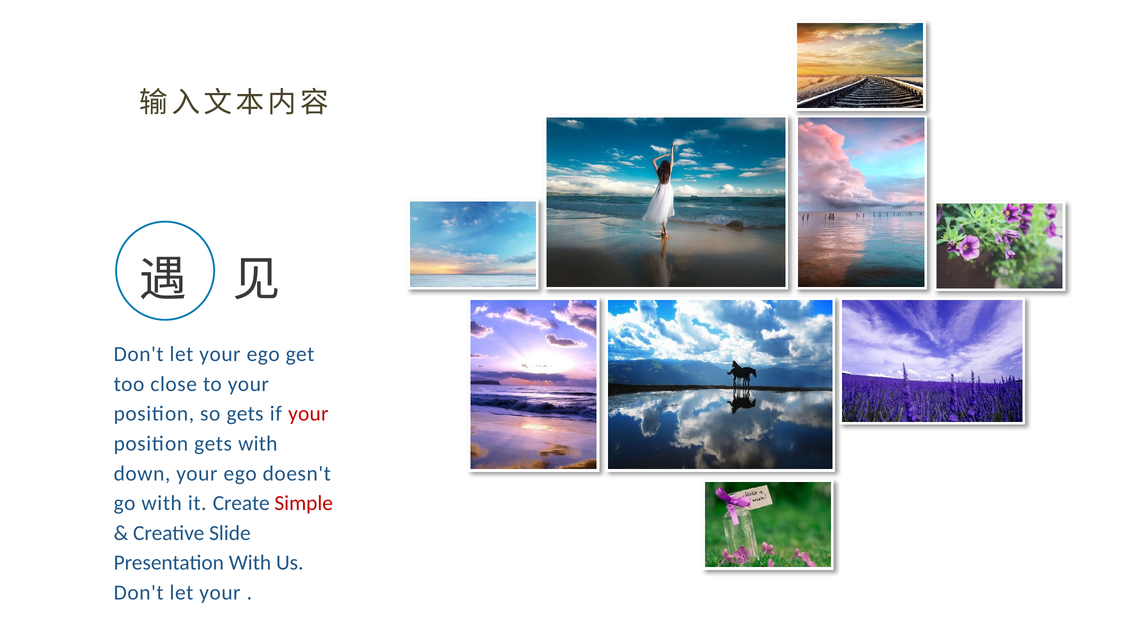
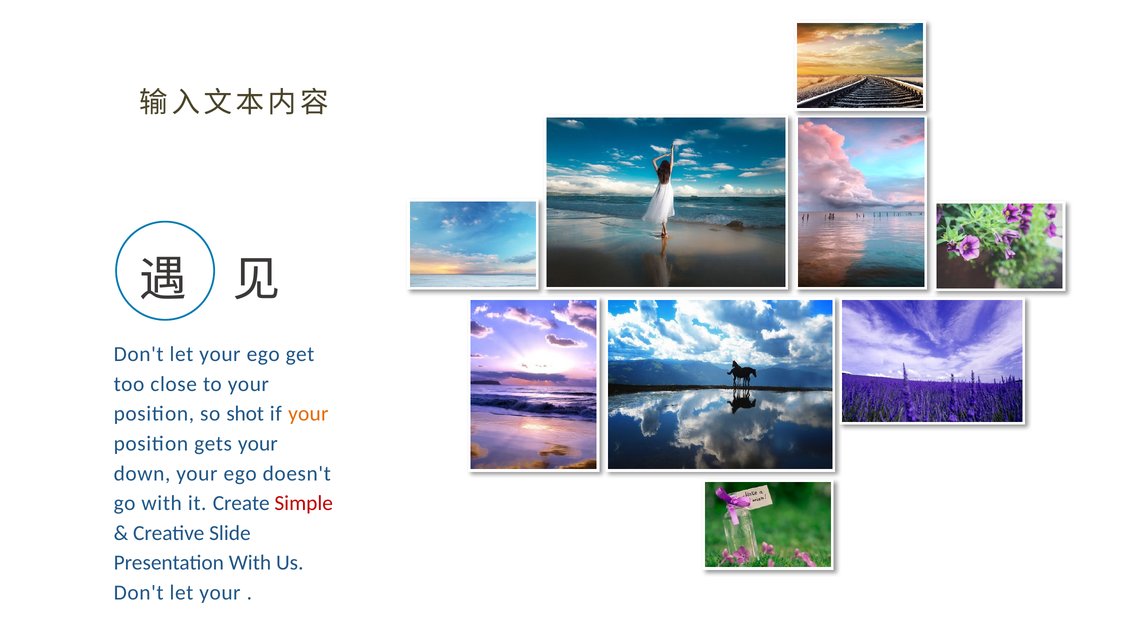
so gets: gets -> shot (245, 413)
your colour: red -> orange (308, 413)
gets with: with -> your (258, 443)
